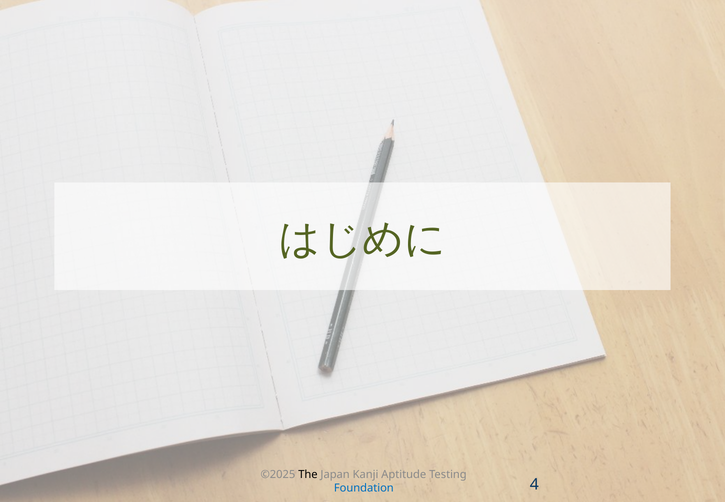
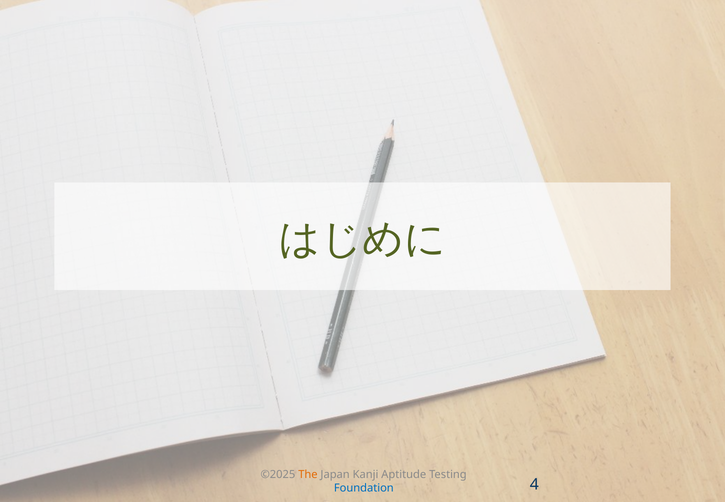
The colour: black -> orange (308, 475)
